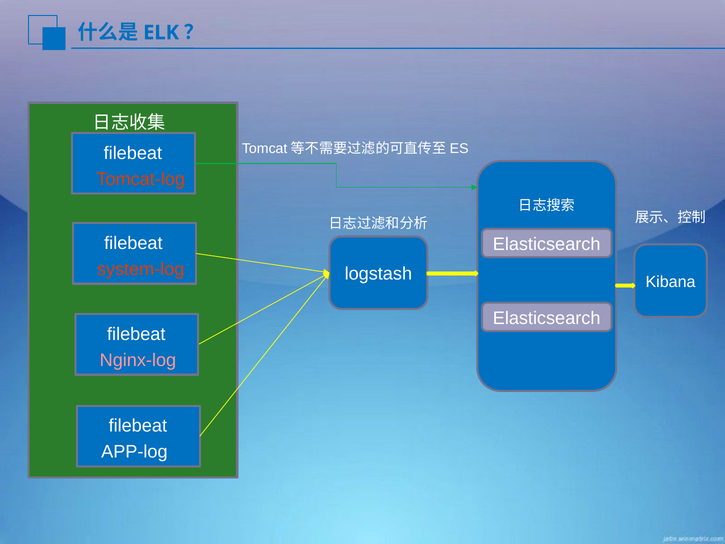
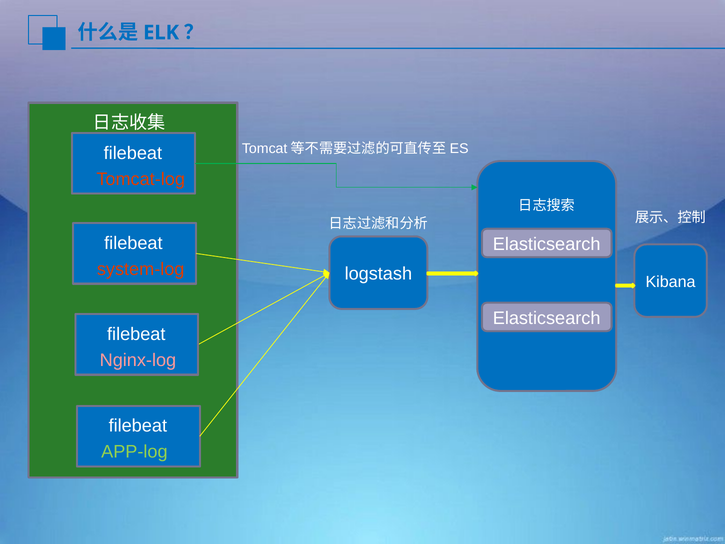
APP-log colour: white -> light green (134, 452)
